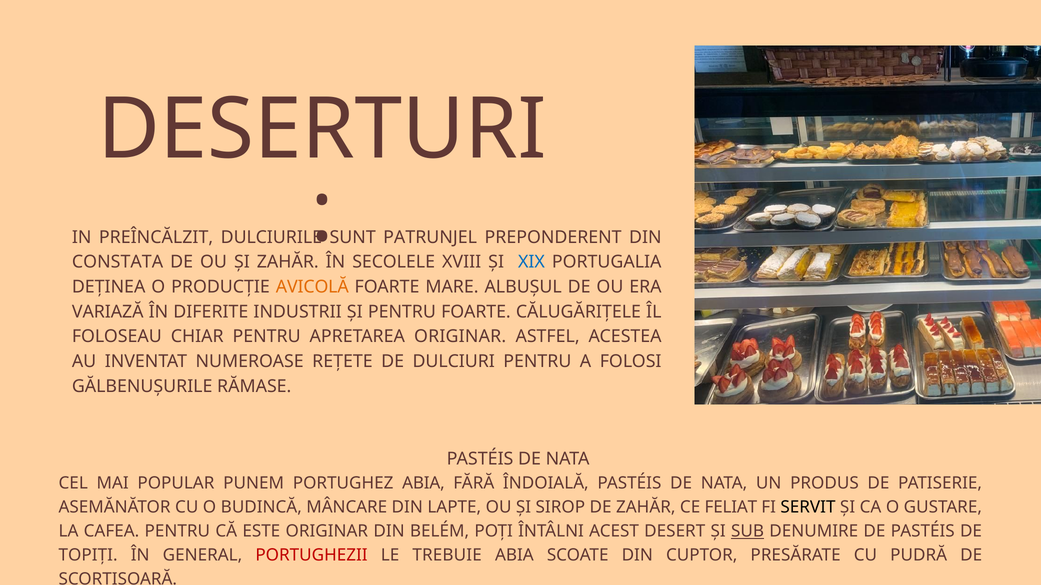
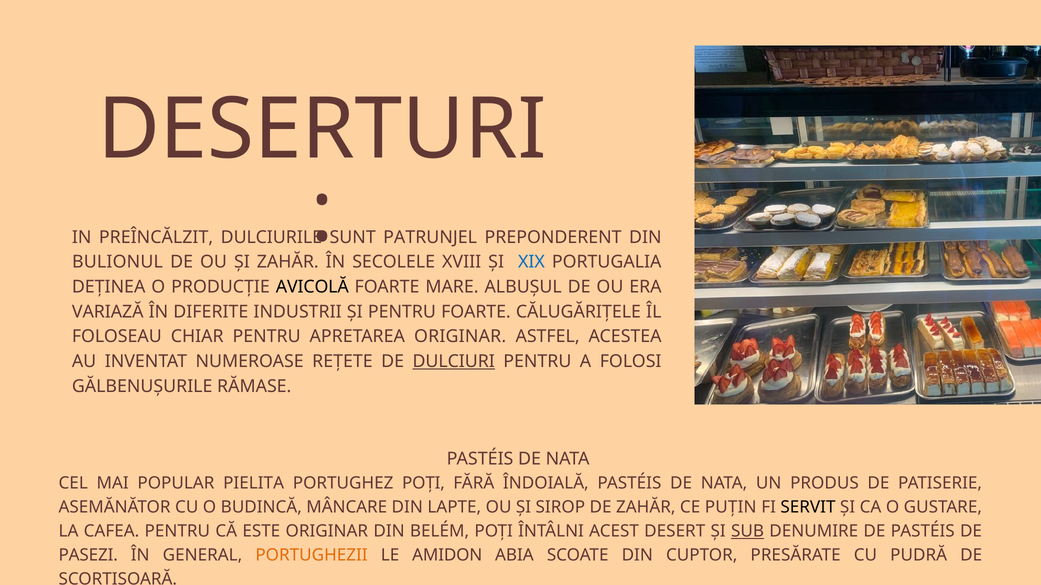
CONSTATA: CONSTATA -> BULIONUL (117, 262)
AVICOLĂ colour: orange -> black (312, 287)
DULCIURI underline: none -> present (454, 362)
PUNEM: PUNEM -> PIELITA (254, 484)
PORTUGHEZ ABIA: ABIA -> POȚI (424, 484)
FELIAT: FELIAT -> PUȚIN (731, 508)
TOPIȚI: TOPIȚI -> PASEZI (88, 556)
PORTUGHEZII colour: red -> orange (312, 556)
TREBUIE: TREBUIE -> AMIDON (447, 556)
